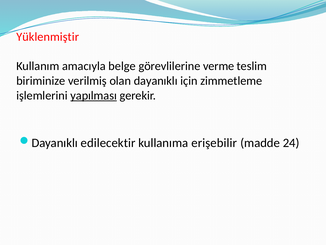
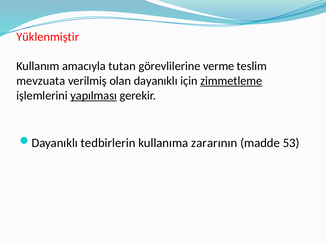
belge: belge -> tutan (122, 66)
biriminize: biriminize -> mevzuata (41, 81)
zimmetleme underline: none -> present (231, 81)
edilecektir: edilecektir -> tedbirlerin (108, 143)
erişebilir: erişebilir -> zararının (214, 143)
24: 24 -> 53 (291, 143)
